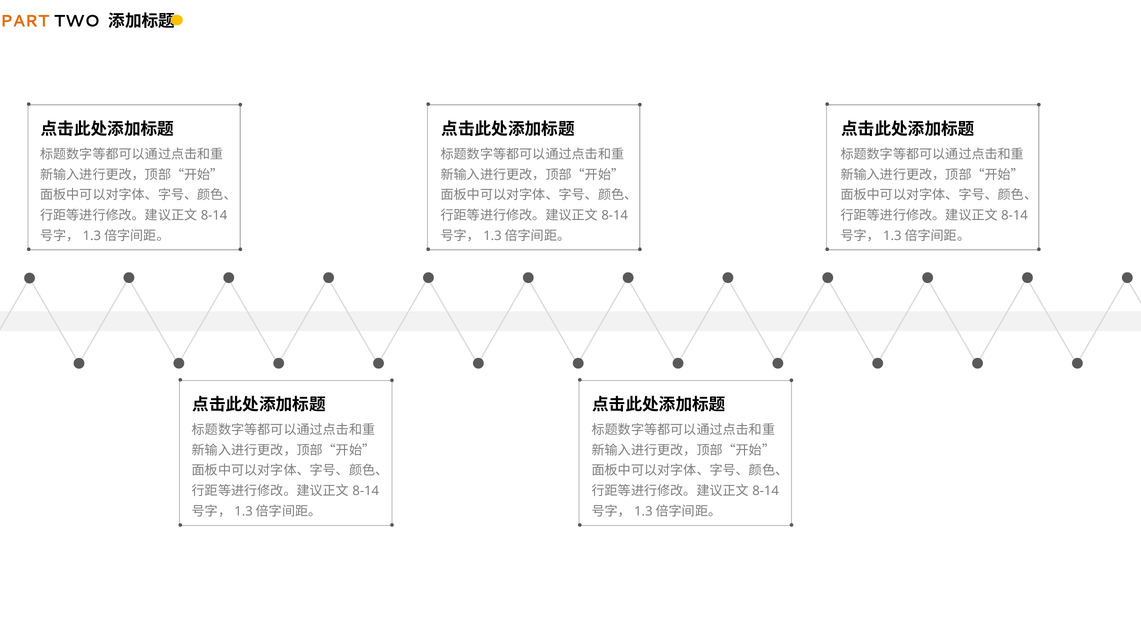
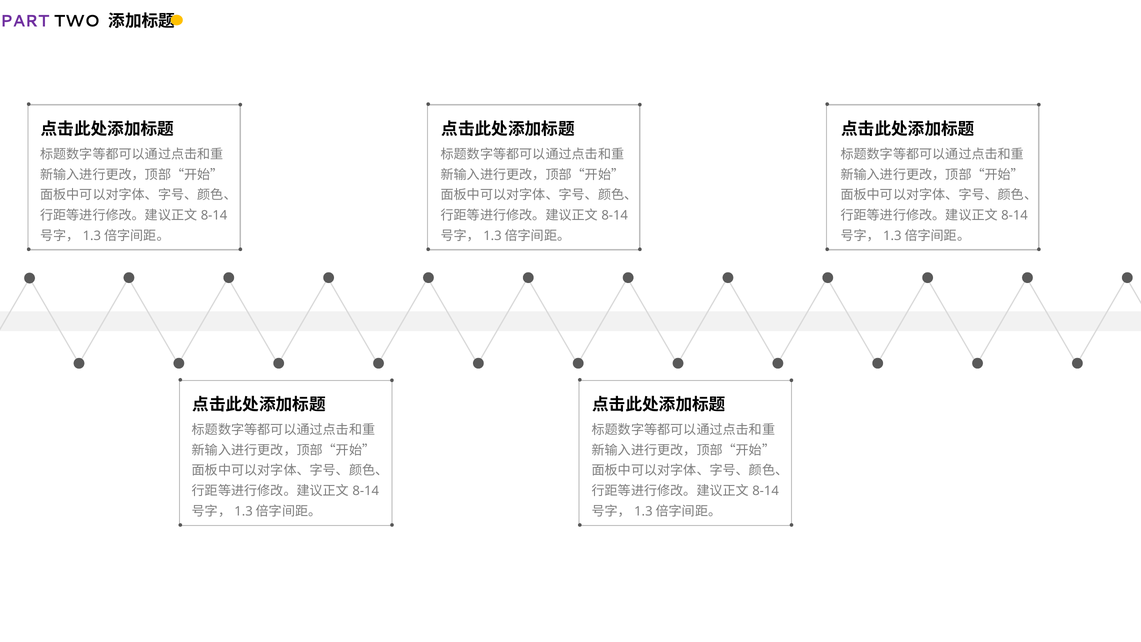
PART colour: orange -> purple (25, 21)
